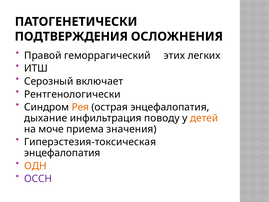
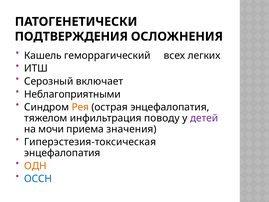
Правой: Правой -> Кашель (43, 55)
этих: этих -> всех (174, 55)
Рентгенологически: Рентгенологически -> Неблагоприятными (72, 94)
дыхание: дыхание -> тяжелом (46, 118)
детей colour: orange -> purple (204, 118)
моче: моче -> мочи (51, 129)
ОССН colour: purple -> blue (38, 179)
